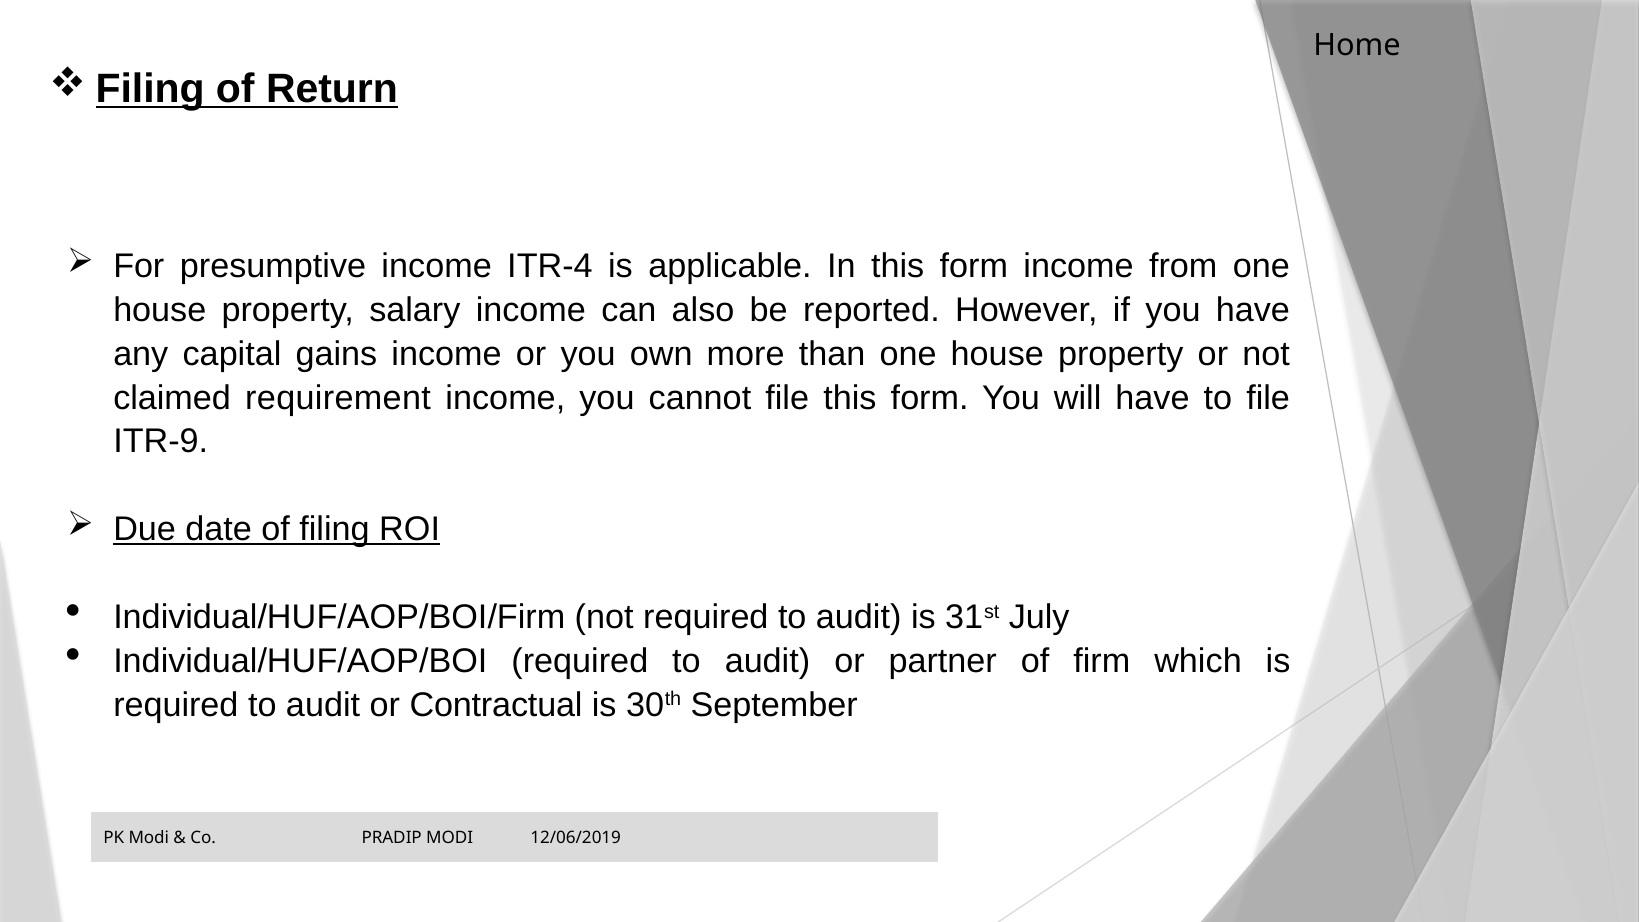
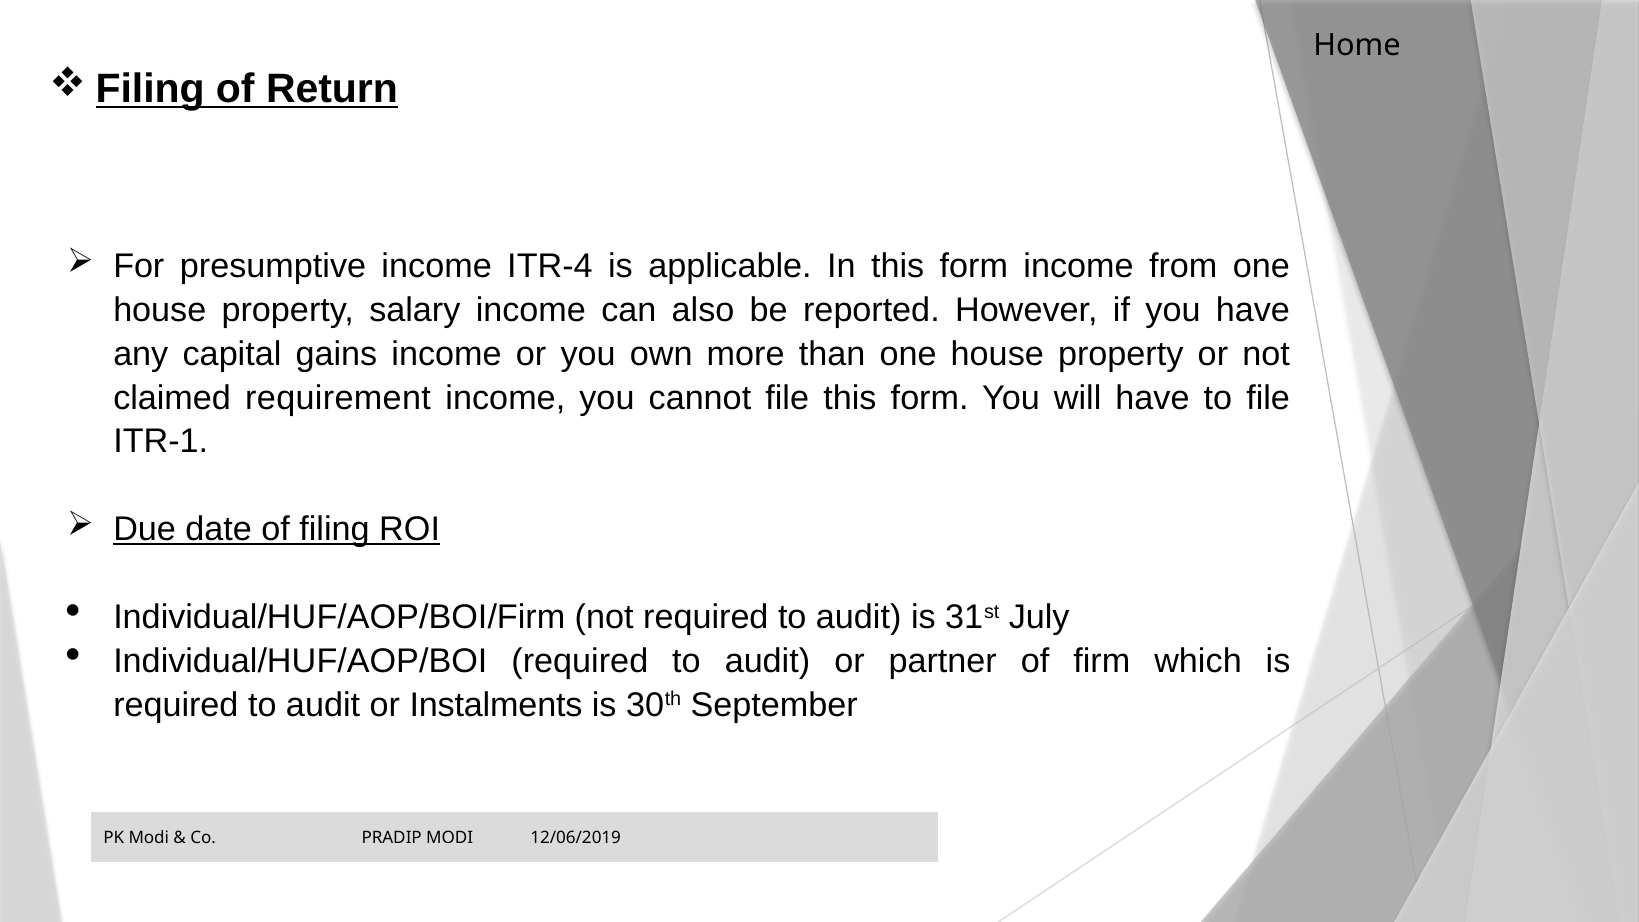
ITR-9: ITR-9 -> ITR-1 (161, 442)
Contractual: Contractual -> Instalments (496, 705)
